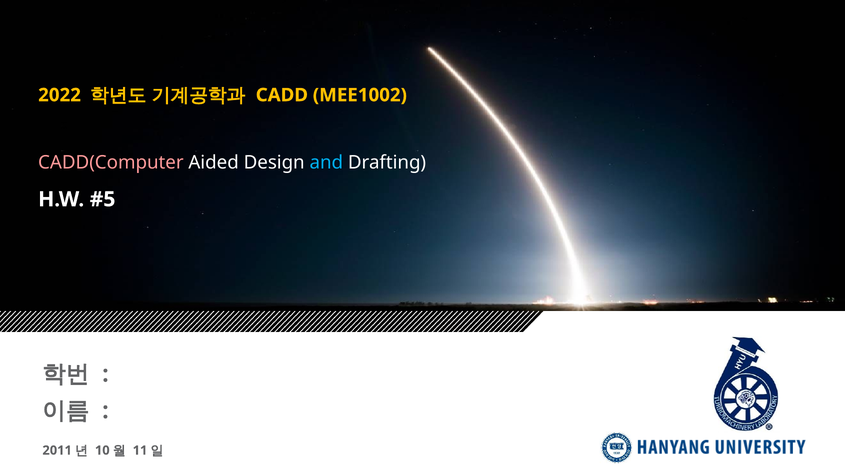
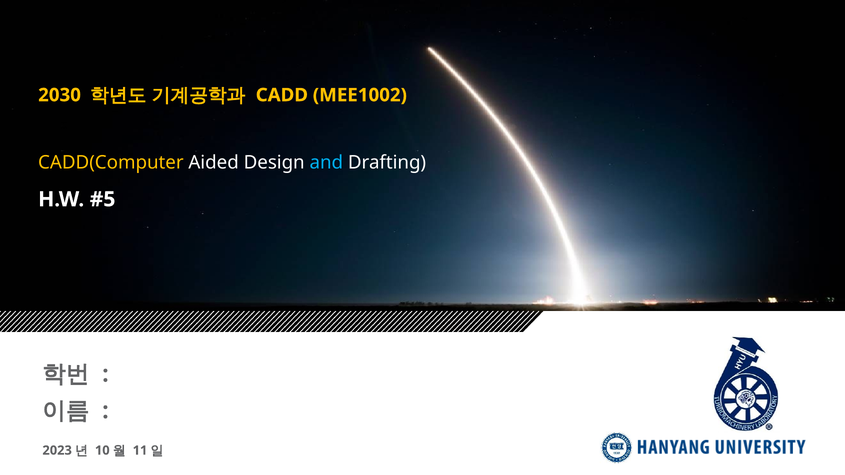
2022: 2022 -> 2030 (60, 95)
CADD(Computer colour: pink -> yellow (111, 163)
2011: 2011 -> 2023 (57, 451)
